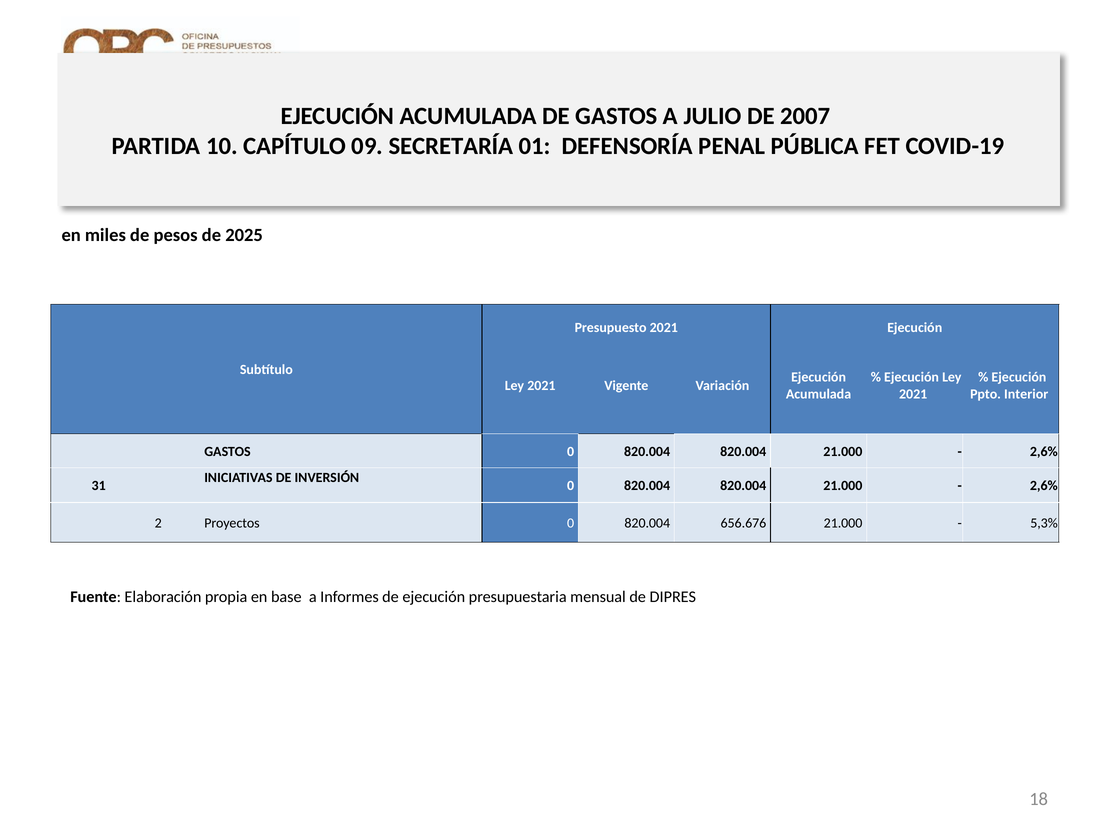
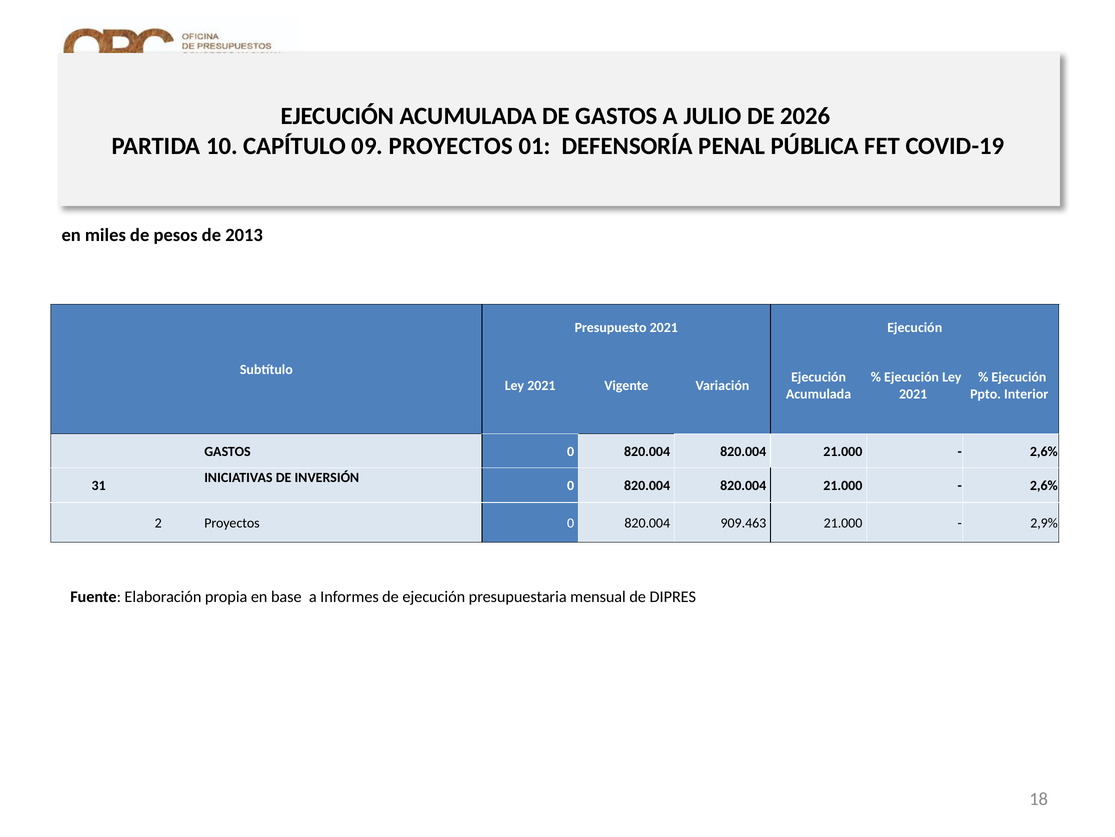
2007: 2007 -> 2026 (805, 116)
09 SECRETARÍA: SECRETARÍA -> PROYECTOS (451, 146)
2025: 2025 -> 2013 (244, 235)
656.676: 656.676 -> 909.463 (743, 523)
5,3%: 5,3% -> 2,9% (1044, 523)
